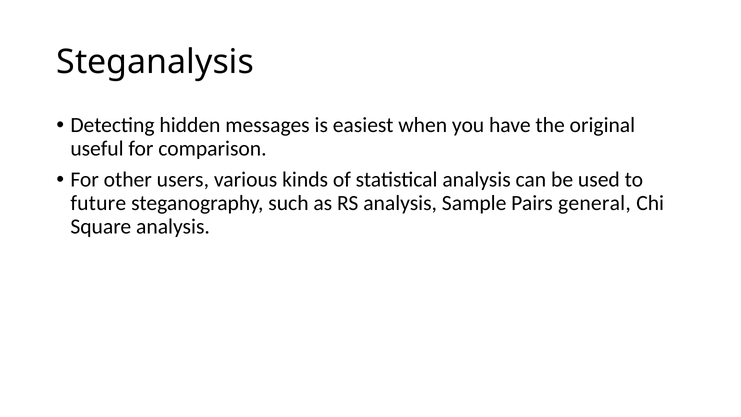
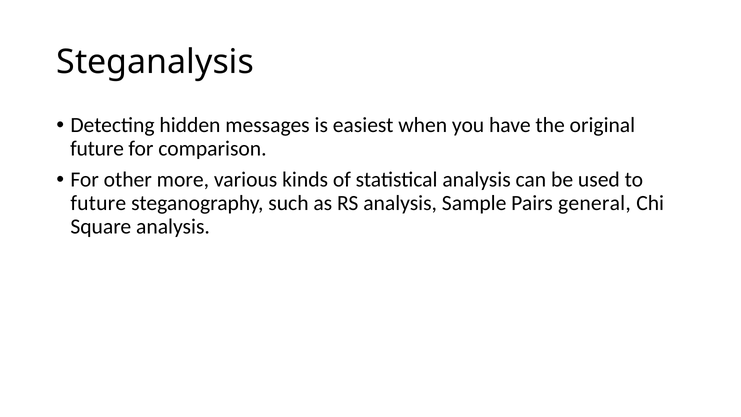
useful: useful -> future (97, 149)
users: users -> more (183, 180)
